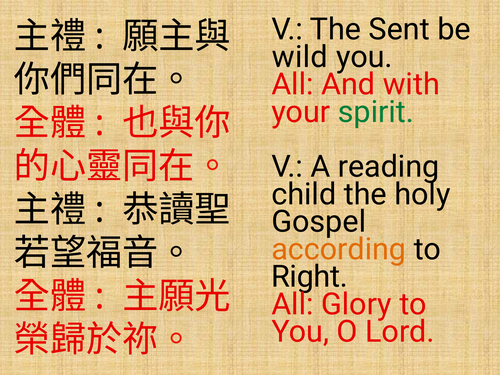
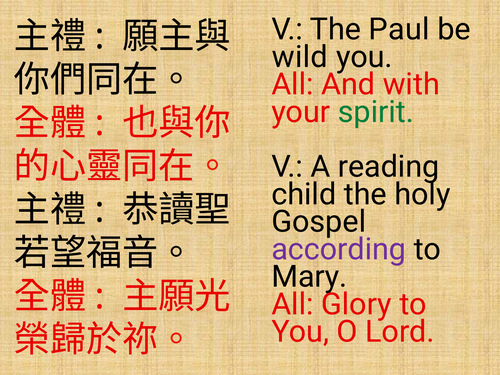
Sent: Sent -> Paul (399, 29)
according colour: orange -> purple (339, 249)
Right: Right -> Mary (309, 277)
